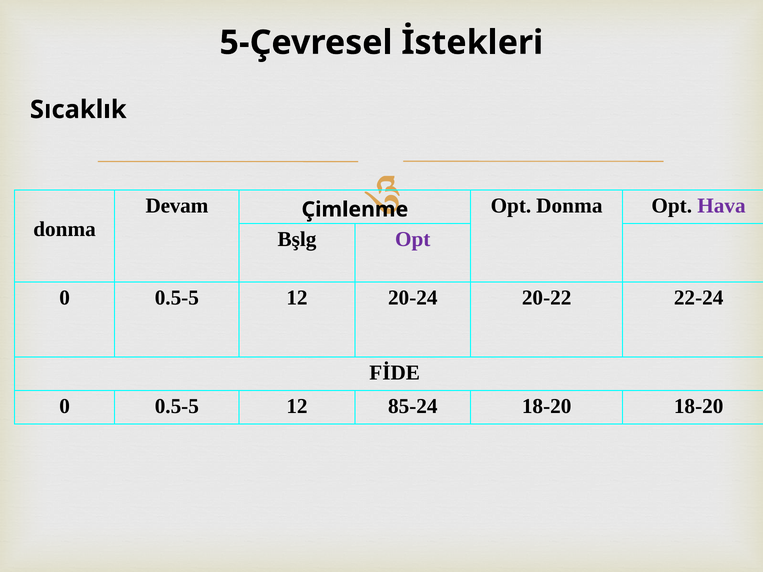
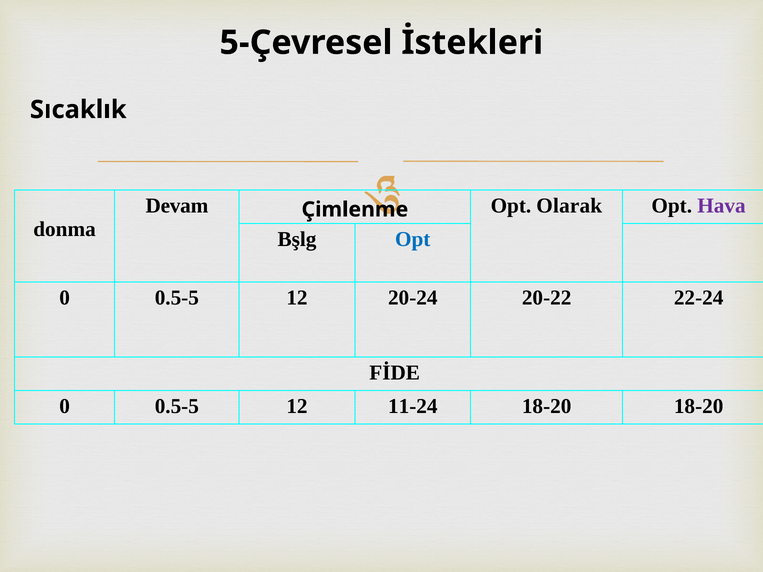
Opt Donma: Donma -> Olarak (569, 206)
Opt colour: purple -> blue (413, 239)
85-24: 85-24 -> 11-24 (413, 406)
